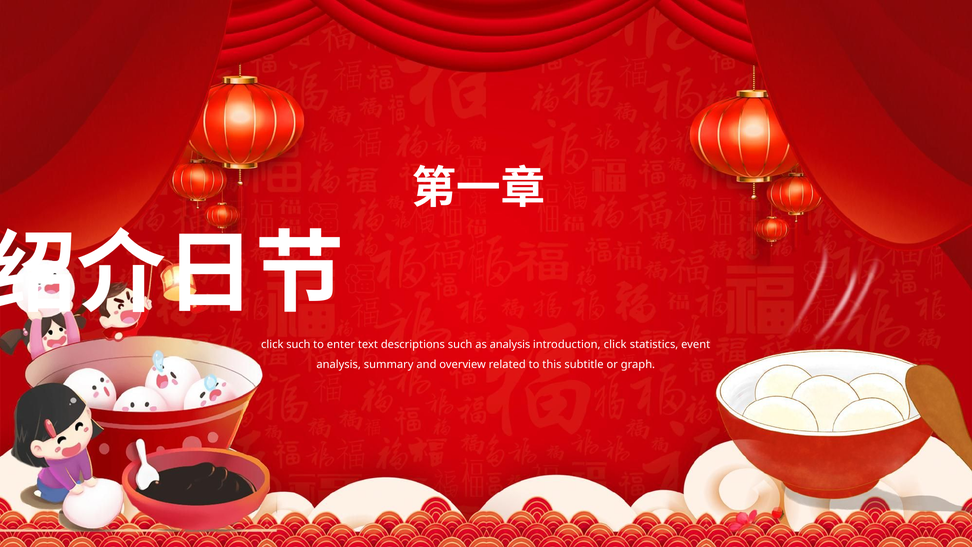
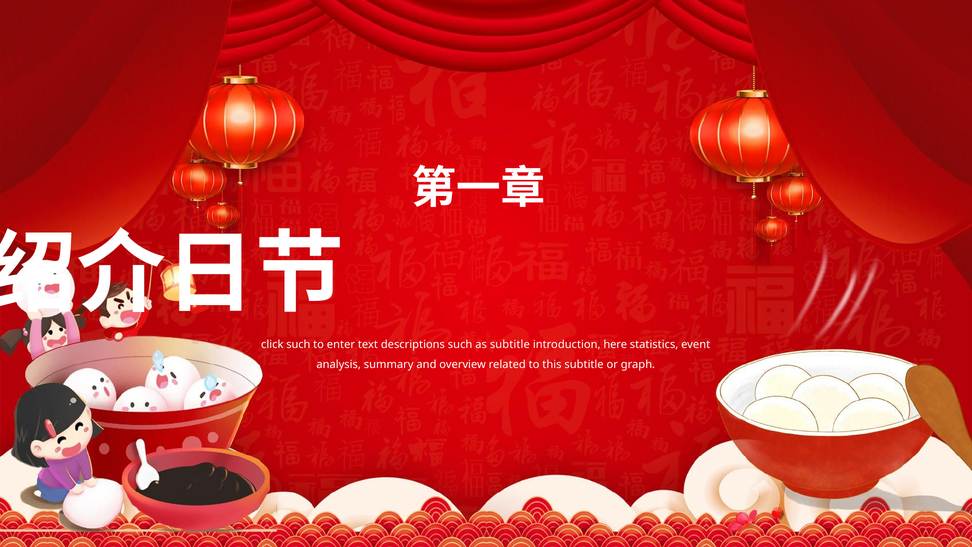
as analysis: analysis -> subtitle (510, 344)
introduction click: click -> here (615, 344)
